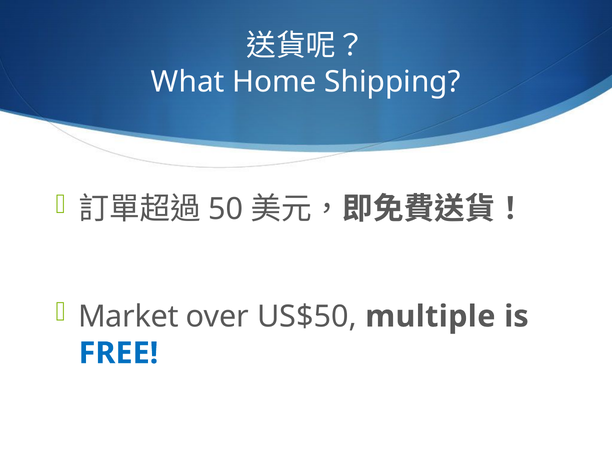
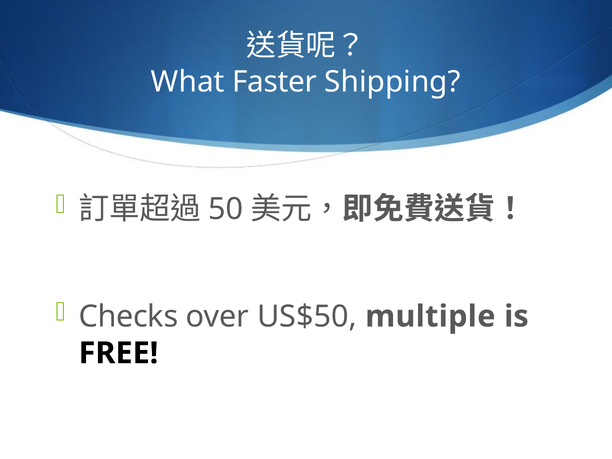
Home: Home -> Faster (275, 82)
Market: Market -> Checks (128, 316)
FREE colour: blue -> black (118, 353)
